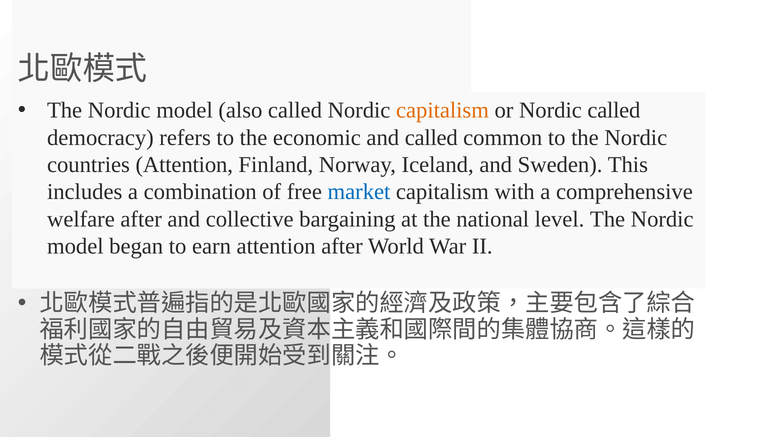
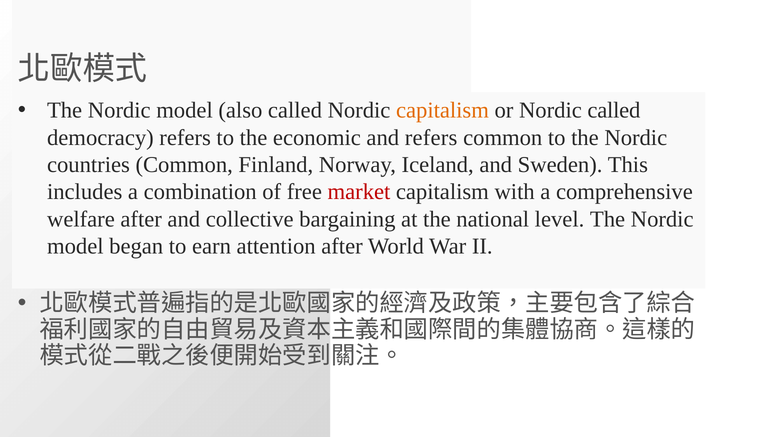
and called: called -> refers (431, 138)
countries Attention: Attention -> Common (184, 165)
market colour: blue -> red (359, 192)
